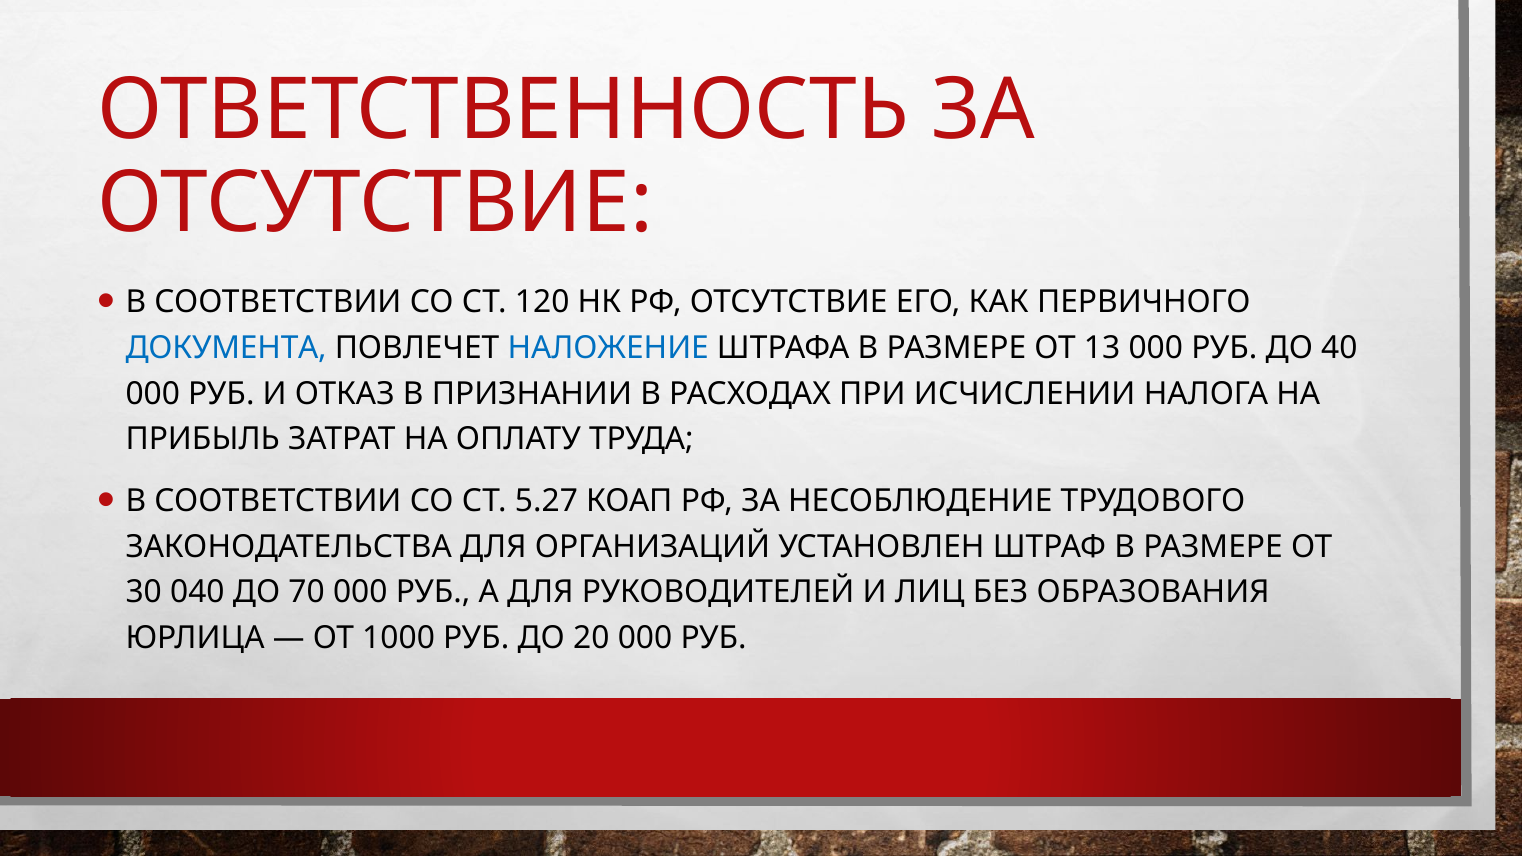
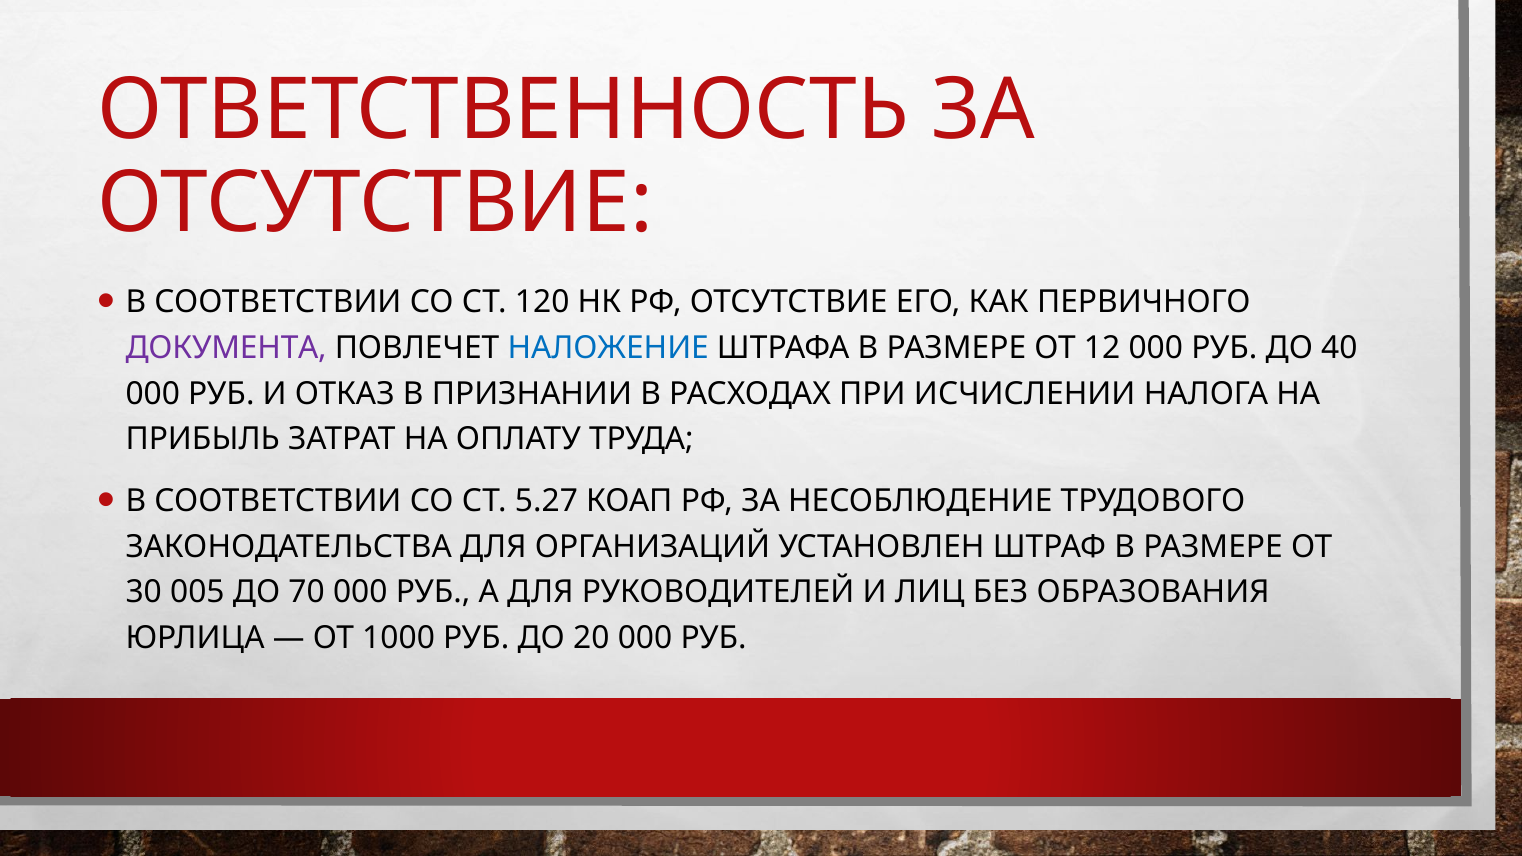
ДОКУМЕНТА colour: blue -> purple (226, 348)
13: 13 -> 12 (1102, 348)
040: 040 -> 005 (197, 592)
